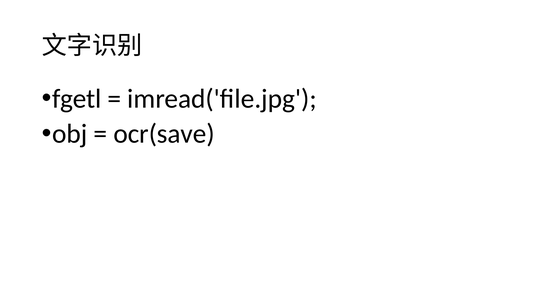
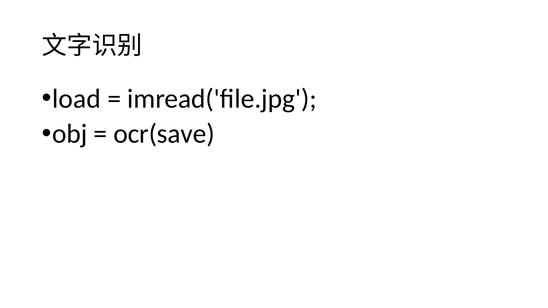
fgetl: fgetl -> load (77, 99)
